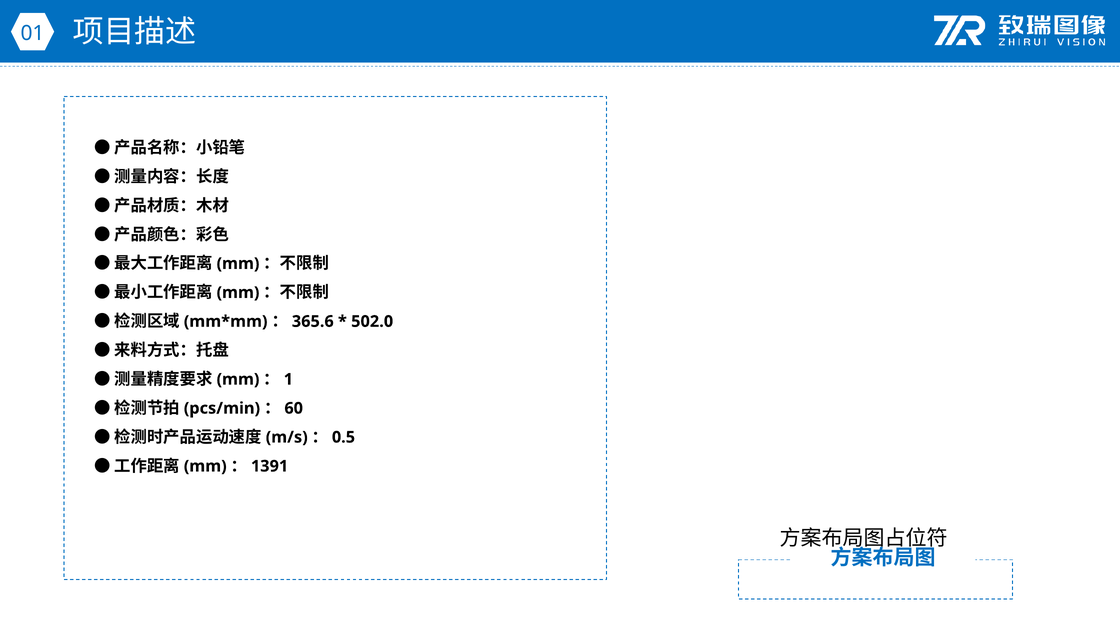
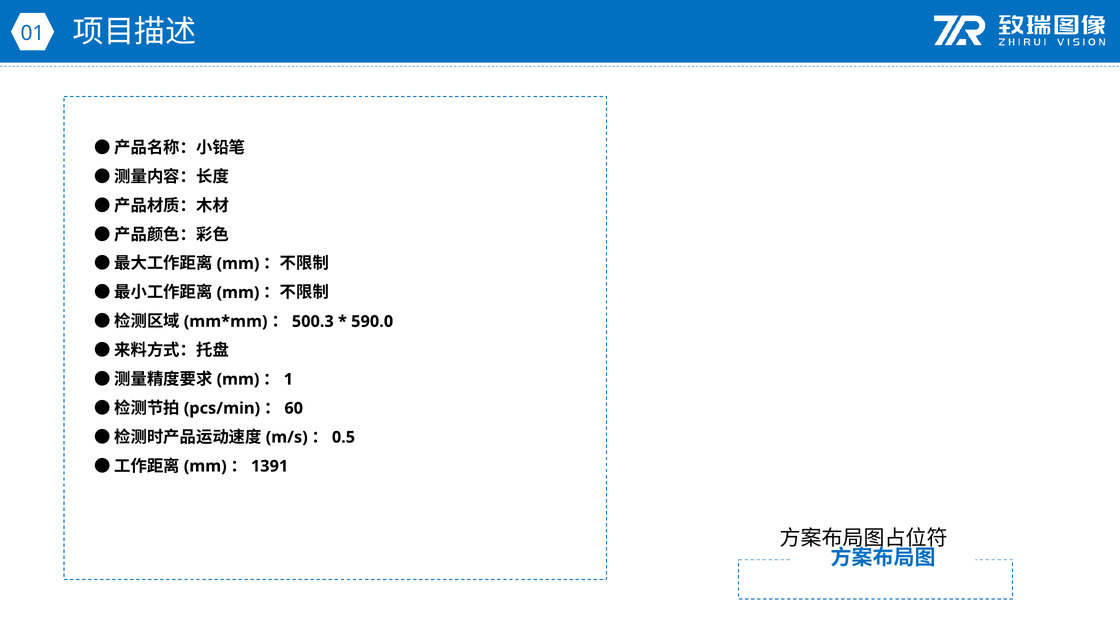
365.6: 365.6 -> 500.3 (313, 321)
502.0: 502.0 -> 590.0 (372, 321)
